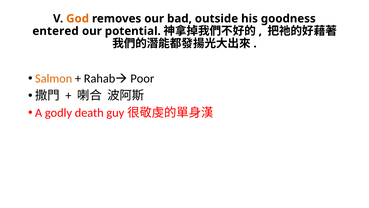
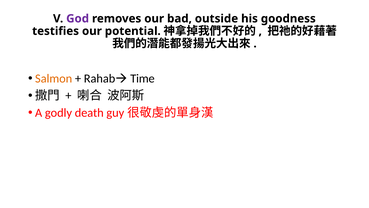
God colour: orange -> purple (78, 19)
entered: entered -> testifies (56, 31)
Poor: Poor -> Time (142, 78)
